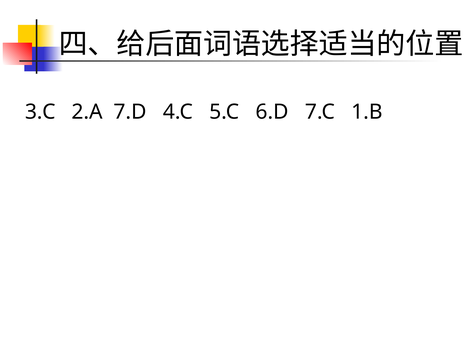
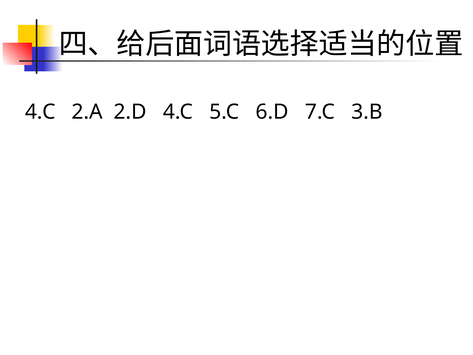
3.C: 3.C -> 4.C (40, 112)
7.D: 7.D -> 2.D (130, 112)
1.B: 1.B -> 3.B (367, 112)
